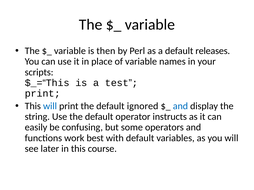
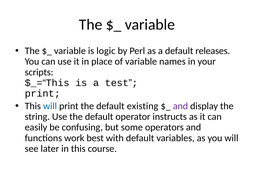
then: then -> logic (106, 51)
ignored: ignored -> existing (143, 106)
and colour: blue -> purple (180, 106)
